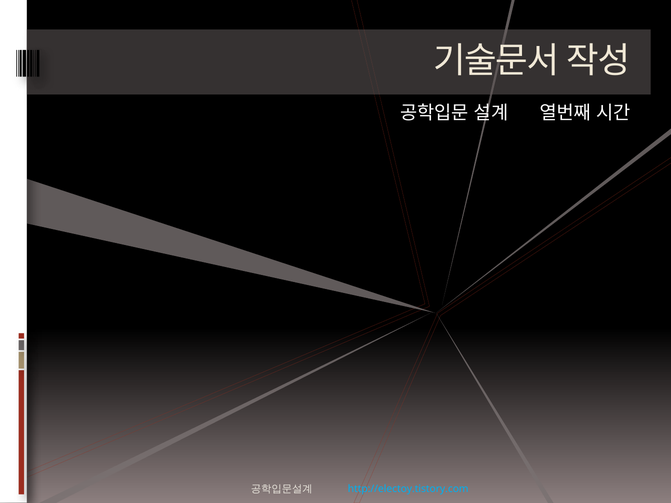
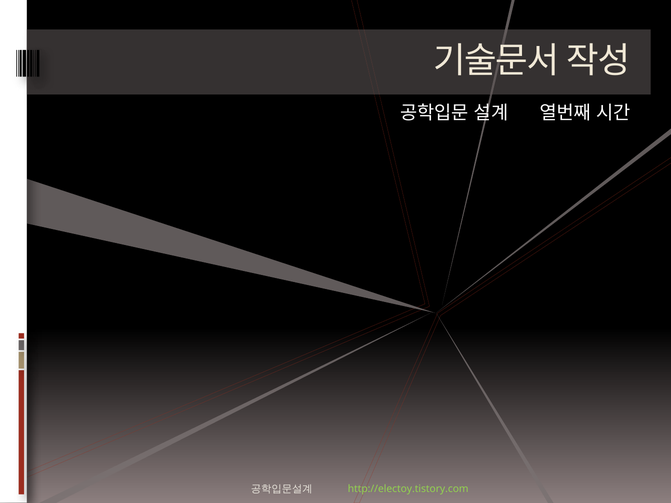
http://electoy.tistory.com colour: light blue -> light green (408, 489)
